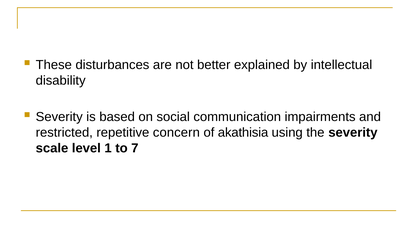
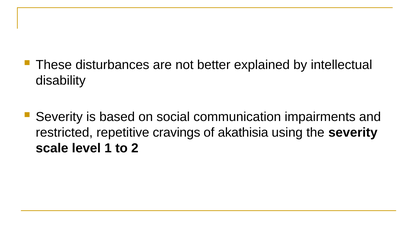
concern: concern -> cravings (176, 133)
7: 7 -> 2 (135, 148)
